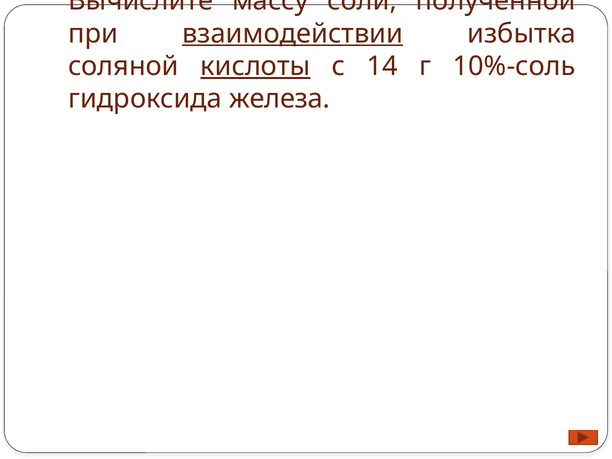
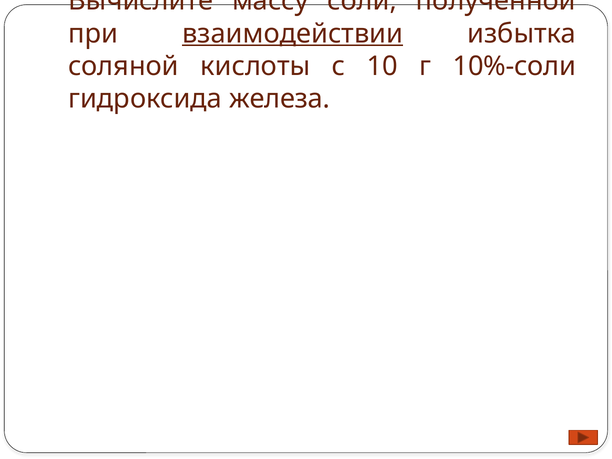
кислоты underline: present -> none (255, 66)
14: 14 -> 10 (382, 66)
10%-соль: 10%-соль -> 10%-соли (514, 66)
